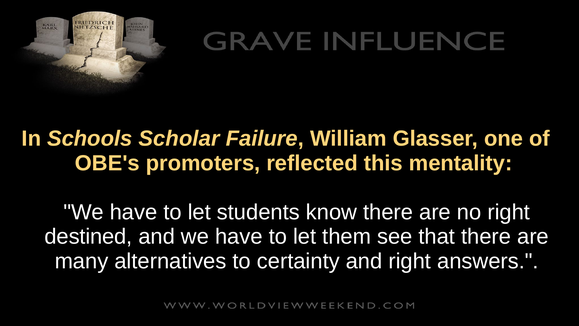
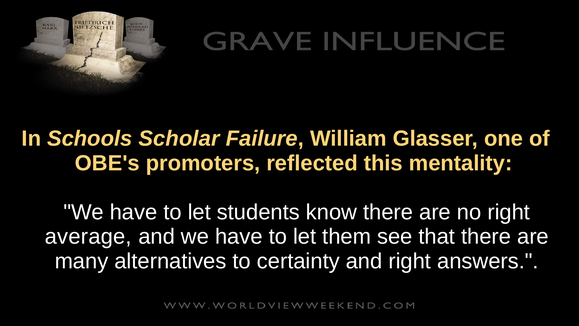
destined: destined -> average (88, 236)
